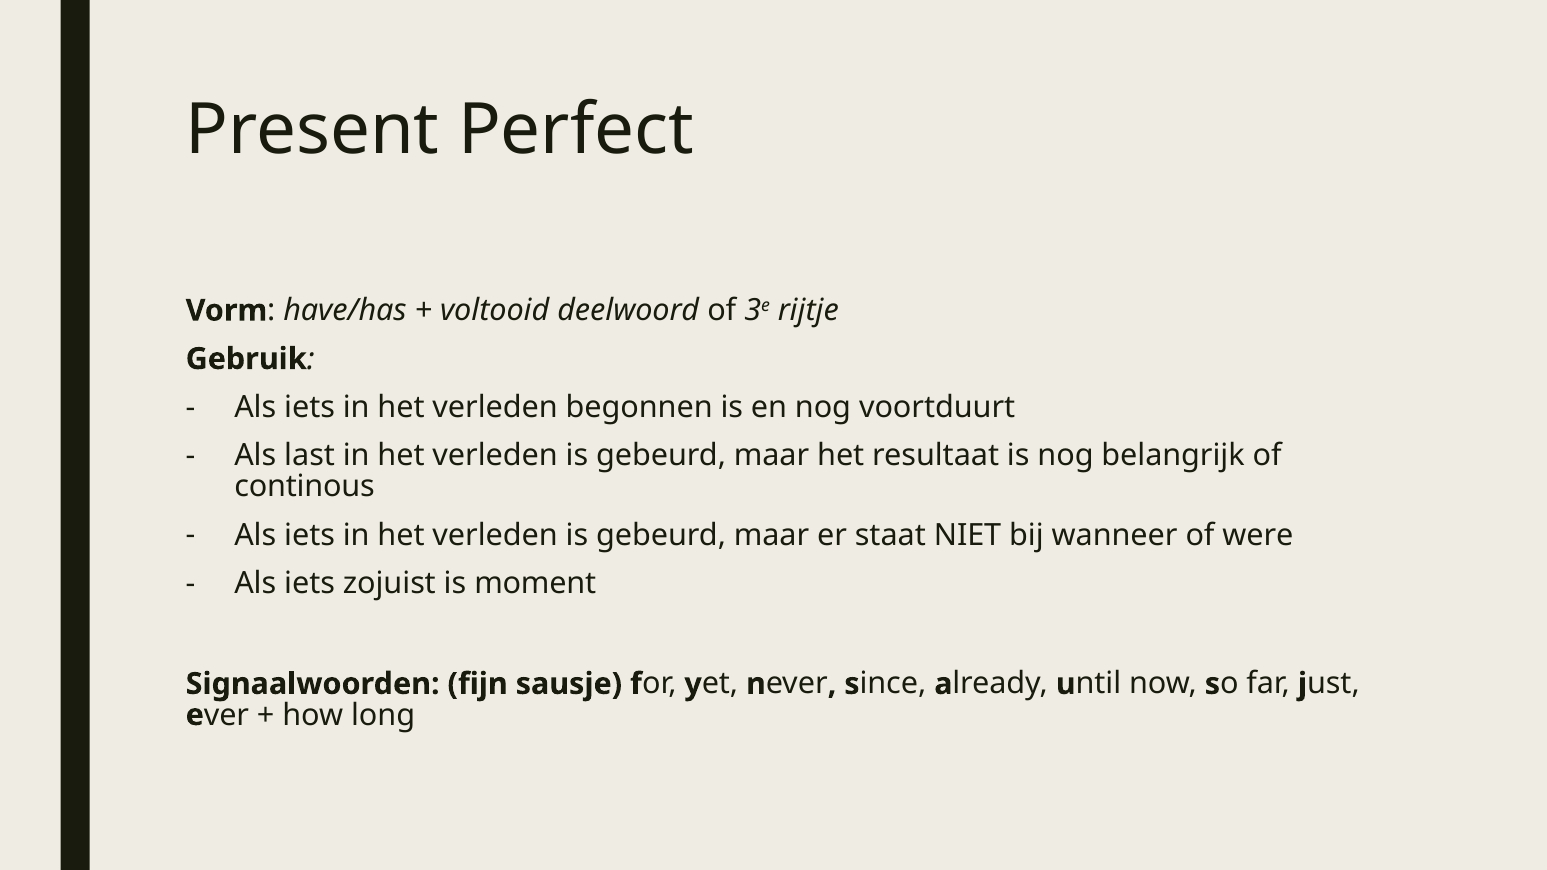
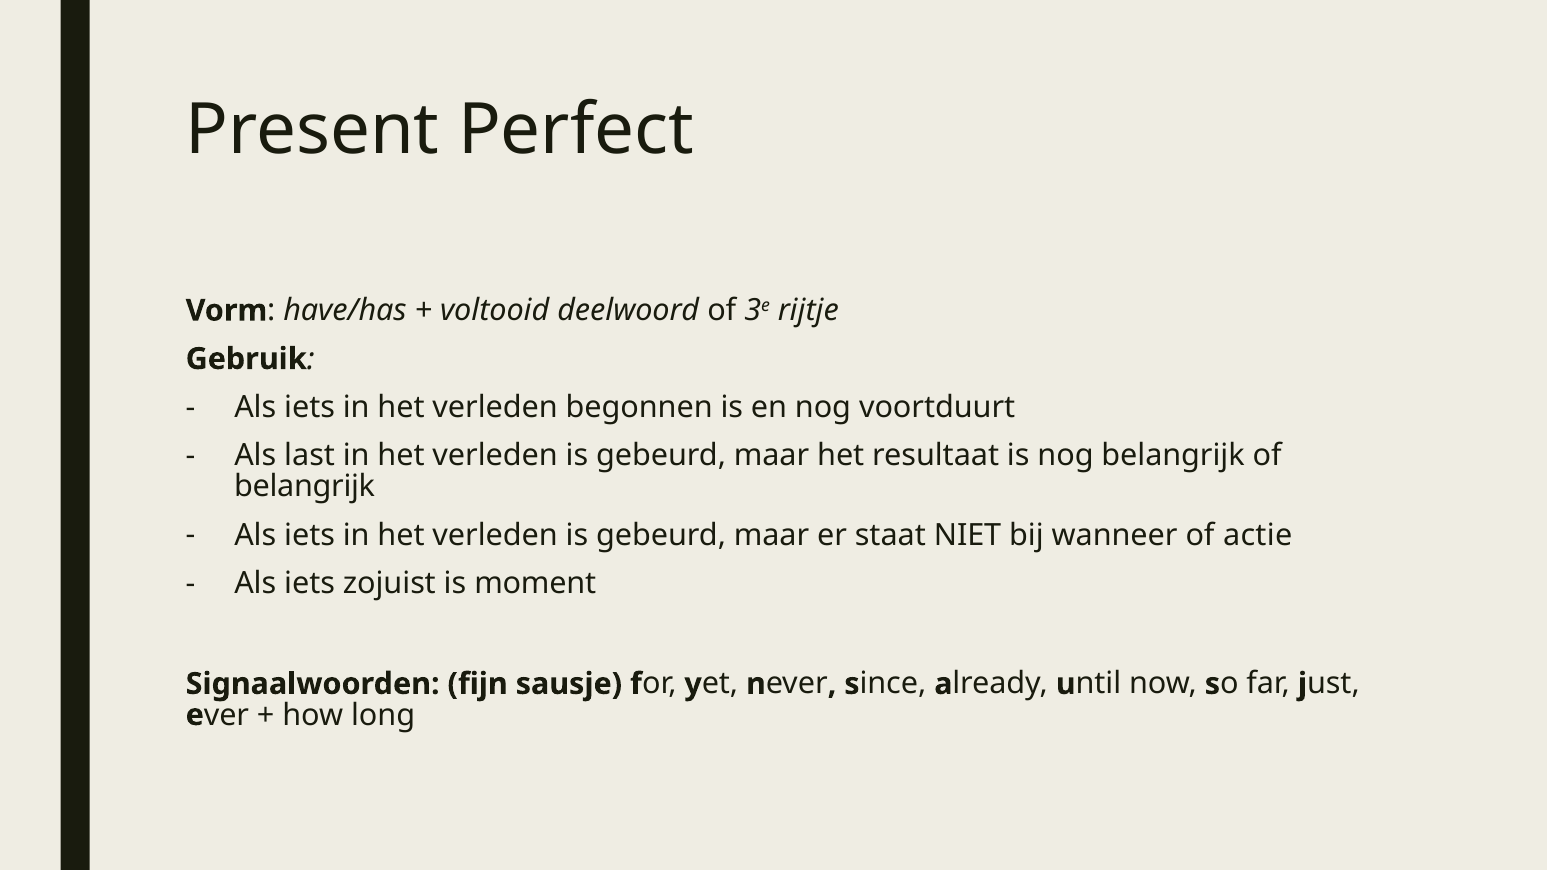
continous: continous -> belangrijk (305, 487)
were: were -> actie (1258, 535)
